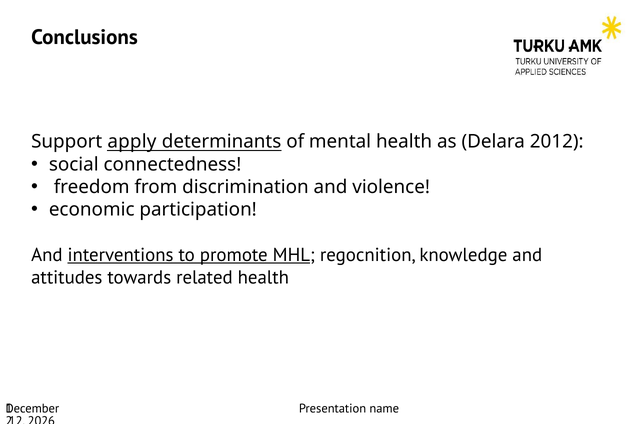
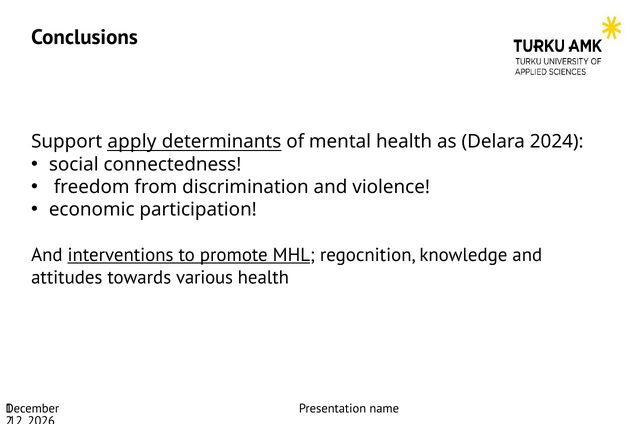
2012: 2012 -> 2024 (557, 142)
related: related -> various (205, 277)
